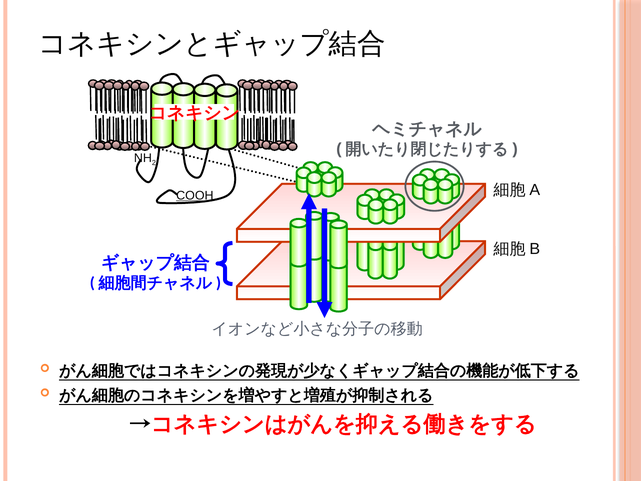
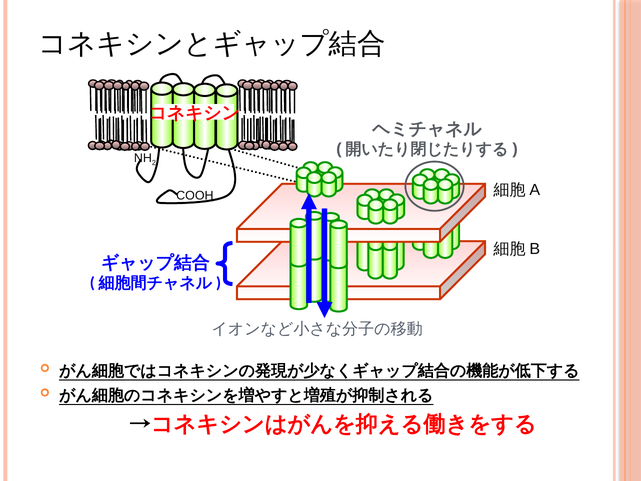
COOH underline: present -> none (195, 195)
